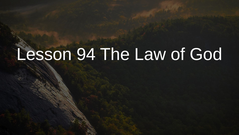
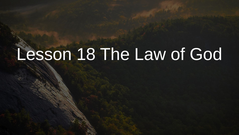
94: 94 -> 18 (86, 54)
